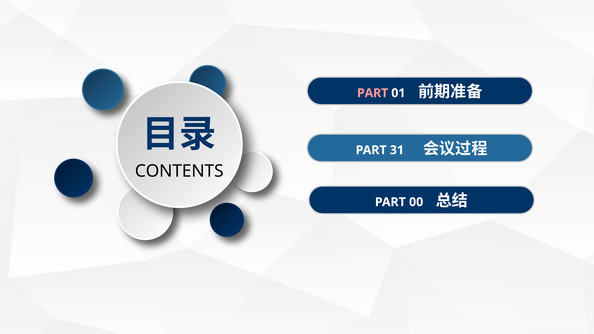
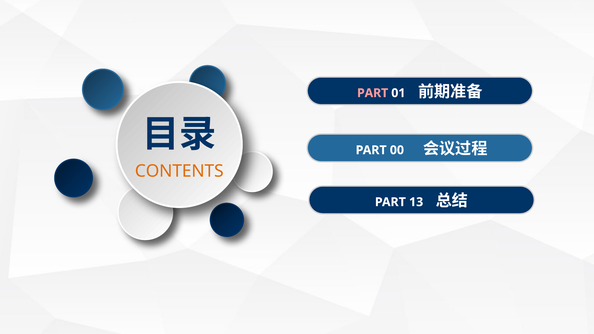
31: 31 -> 00 (397, 150)
CONTENTS colour: black -> orange (179, 171)
00: 00 -> 13 (416, 202)
